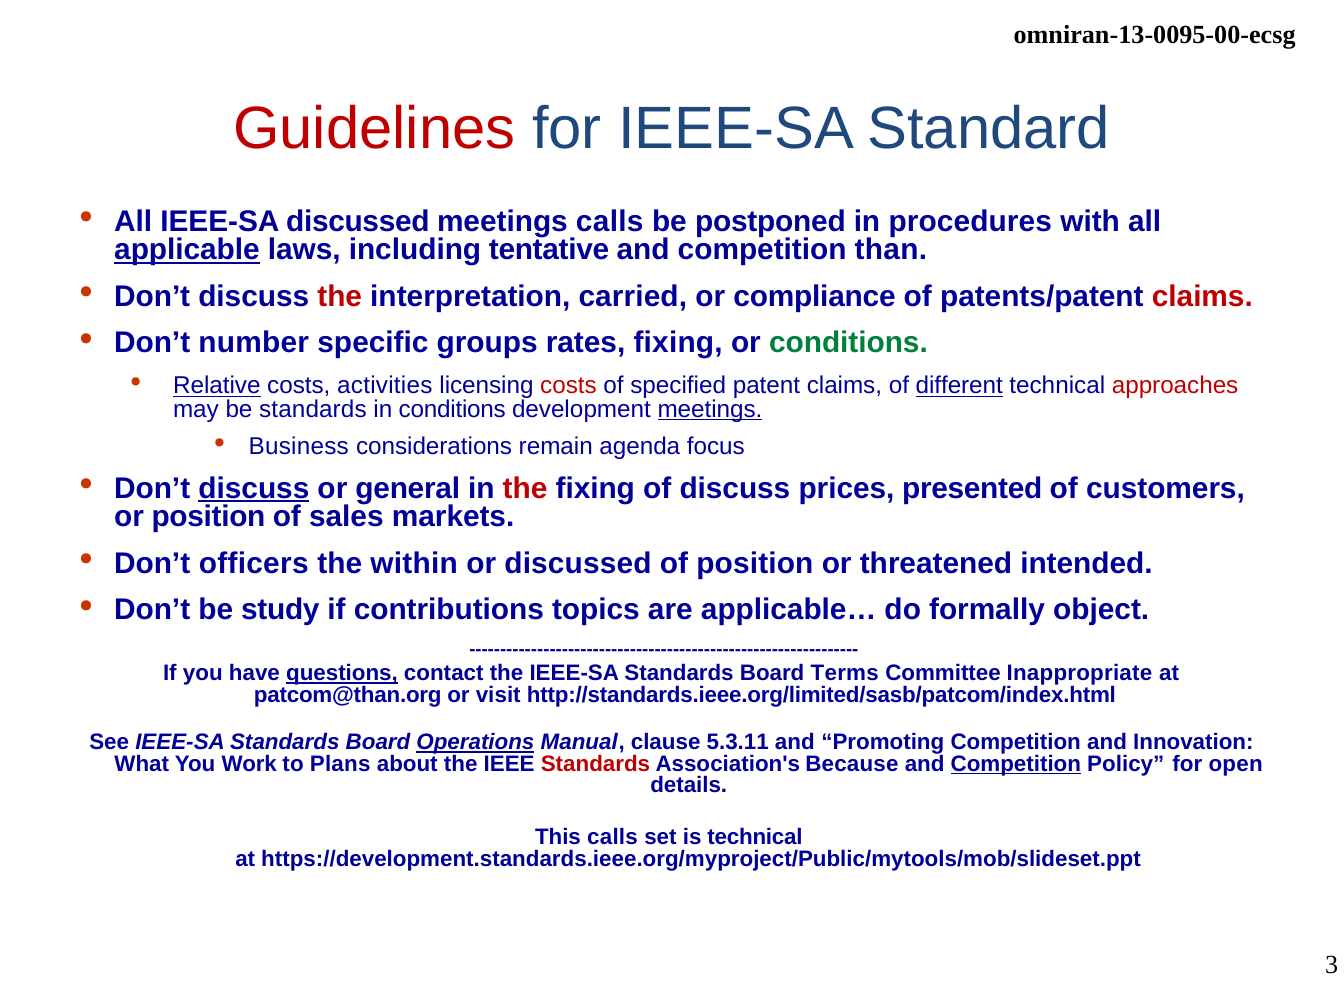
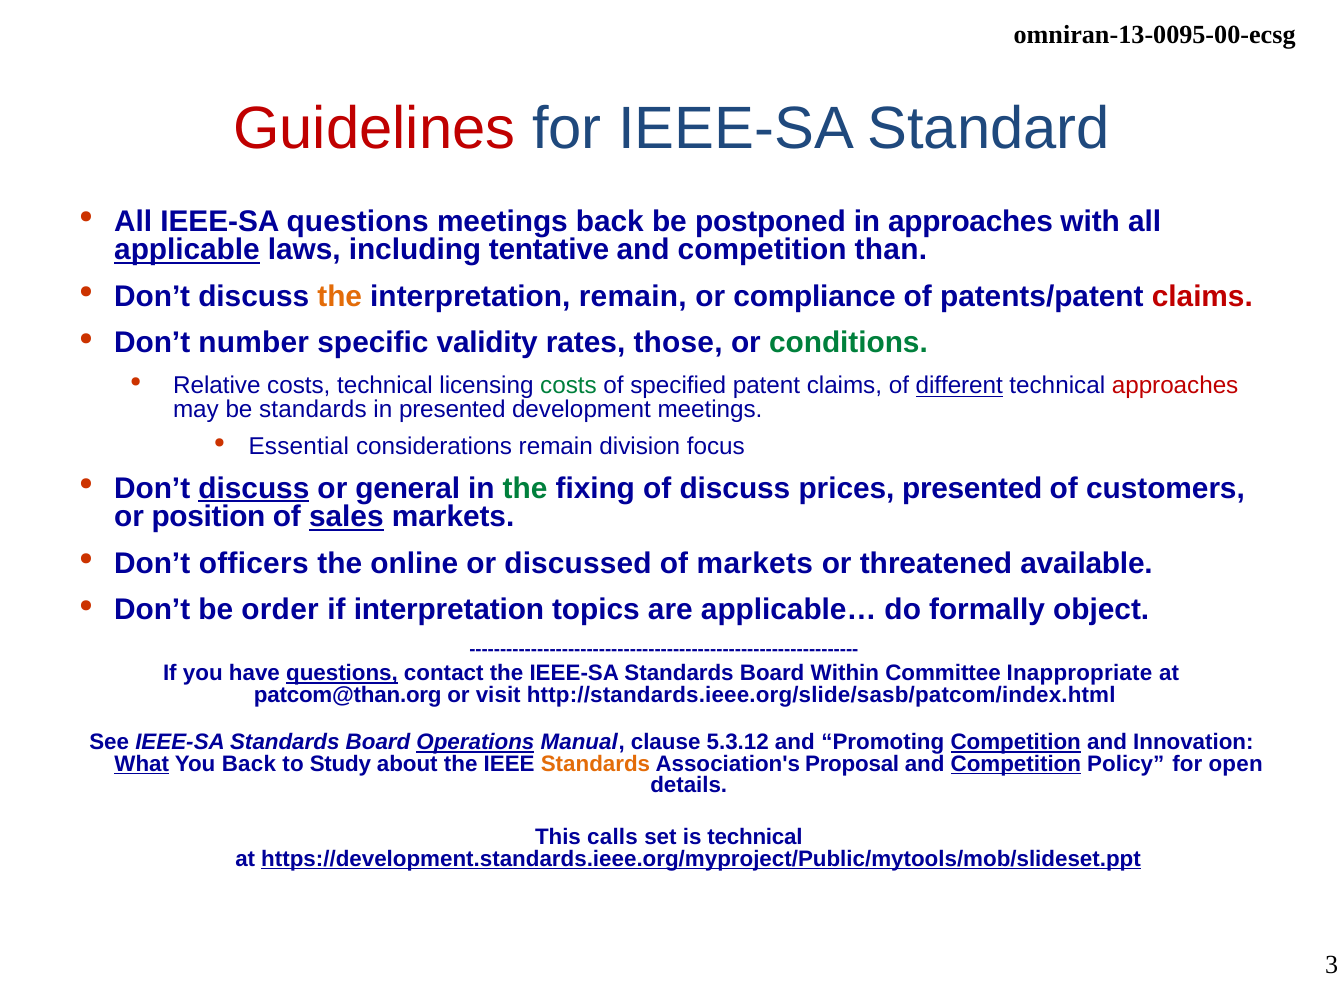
IEEE-SA discussed: discussed -> questions (358, 221)
meetings calls: calls -> back (610, 221)
in procedures: procedures -> approaches (970, 221)
the colour: red -> orange (340, 296)
interpretation carried: carried -> remain (633, 296)
groups: groups -> validity (487, 343)
rates fixing: fixing -> those (678, 343)
Relative underline: present -> none (217, 386)
costs activities: activities -> technical (385, 386)
costs colour: red -> green (569, 386)
in conditions: conditions -> presented (452, 409)
meetings underline: present -> none (710, 409)
Business: Business -> Essential (299, 447)
agenda: agenda -> division (640, 447)
the colour: red -> green (525, 488)
sales underline: none -> present (346, 517)
within: within -> online (414, 563)
of position: position -> markets (755, 563)
intended: intended -> available (1087, 563)
study: study -> order (280, 610)
if contributions: contributions -> interpretation (449, 610)
Terms: Terms -> Within (845, 673)
http://standards.ieee.org/limited/sasb/patcom/index.html: http://standards.ieee.org/limited/sasb/patcom/index.html -> http://standards.ieee.org/slide/sasb/patcom/index.html (821, 695)
5.3.11: 5.3.11 -> 5.3.12 (738, 742)
Competition underline: none -> present (1016, 742)
What underline: none -> present (142, 764)
You Work: Work -> Back (249, 764)
Plans: Plans -> Study (340, 764)
Standards colour: red -> orange (595, 764)
Because: Because -> Proposal (852, 764)
https://development.standards.ieee.org/myproject/Public/mytools/mob/slideset.ppt underline: none -> present (701, 859)
